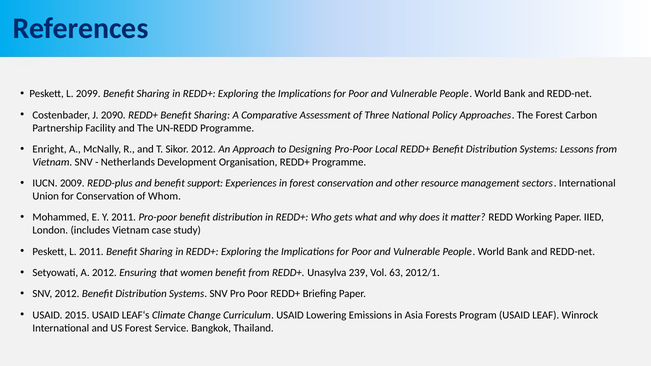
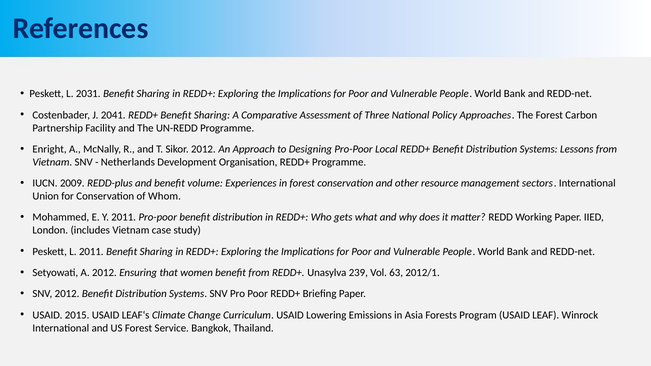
2099: 2099 -> 2031 (88, 94)
2090: 2090 -> 2041 (113, 115)
support: support -> volume (205, 183)
